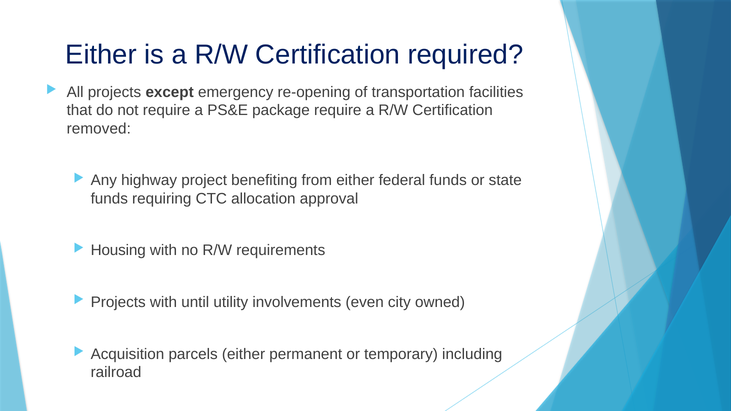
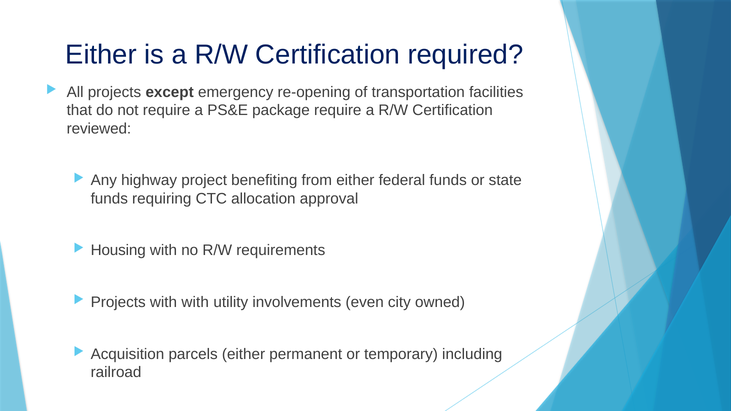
removed: removed -> reviewed (99, 129)
with until: until -> with (195, 302)
